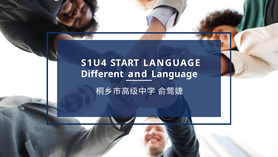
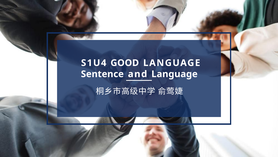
START: START -> GOOD (125, 63)
Different: Different -> Sentence (102, 74)
